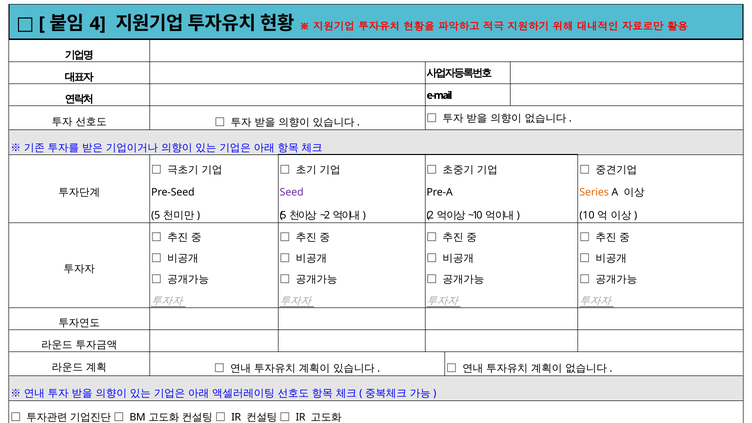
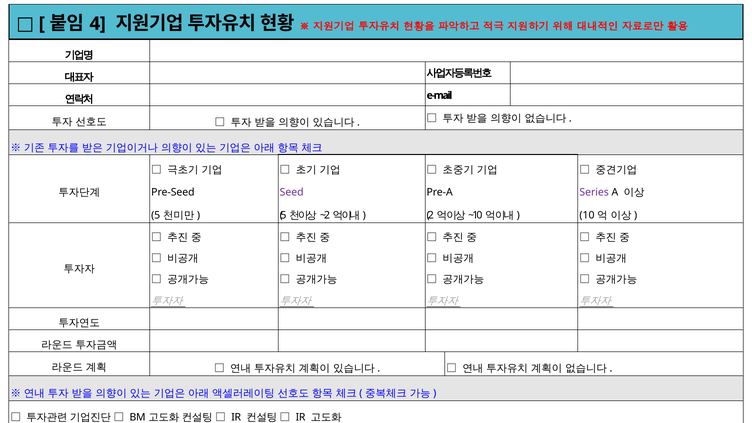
Series colour: orange -> purple (594, 192)
